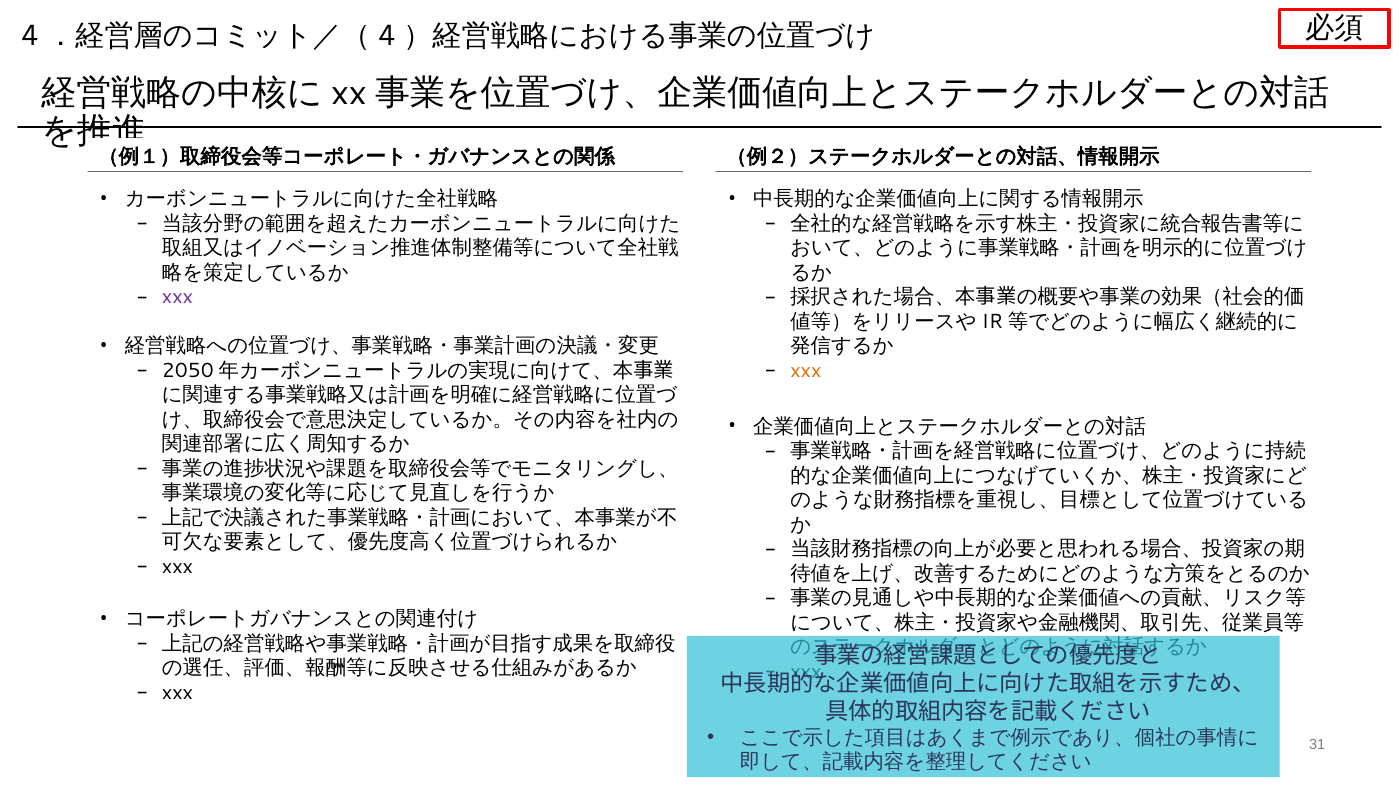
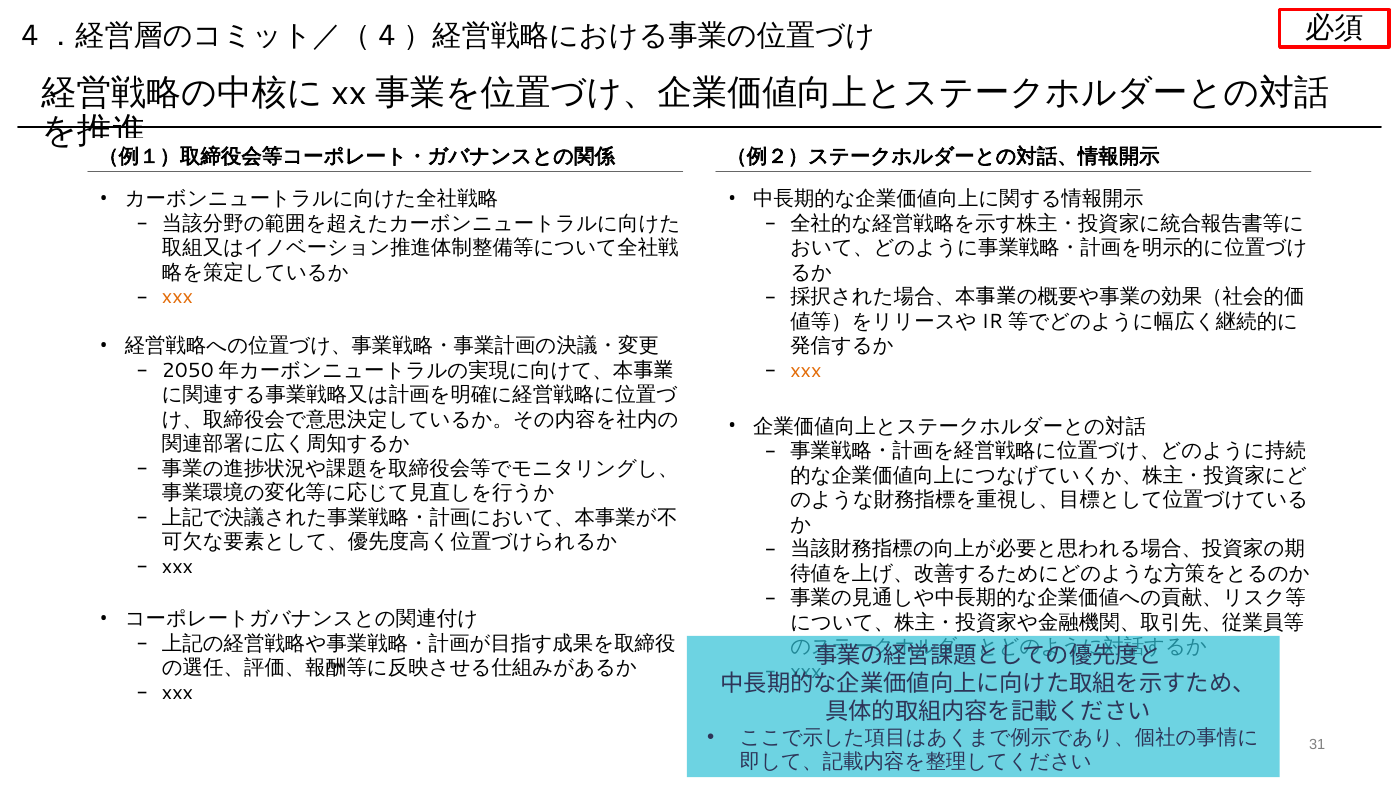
xxx colour: purple -> orange (178, 297)
